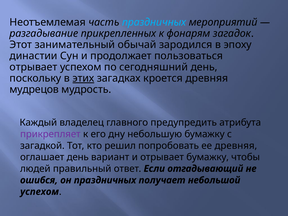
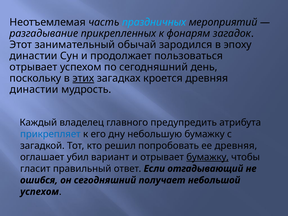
мудрецов: мудрецов -> династии (34, 90)
прикрепляет colour: purple -> blue (50, 134)
оглашает день: день -> убил (78, 157)
бумажку underline: none -> present (208, 157)
людей: людей -> гласит (35, 169)
он праздничных: праздничных -> сегодняшний (105, 180)
